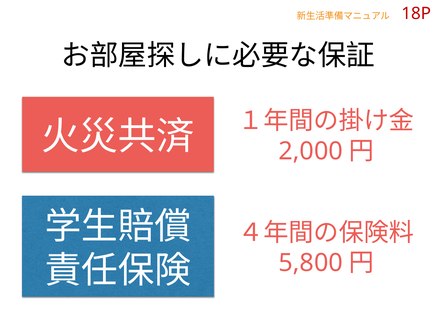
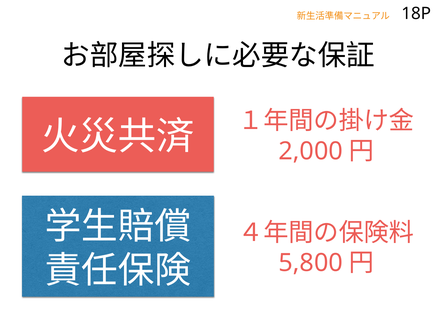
18P colour: red -> black (416, 14)
